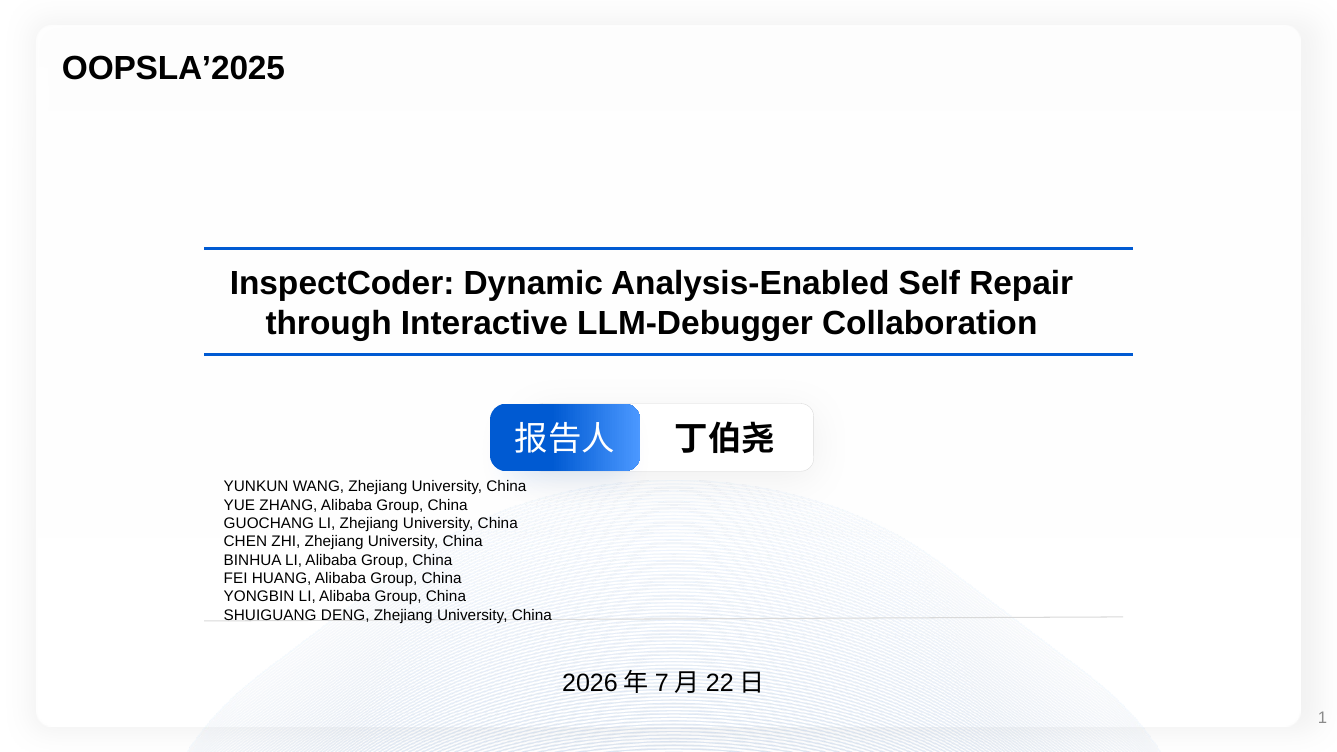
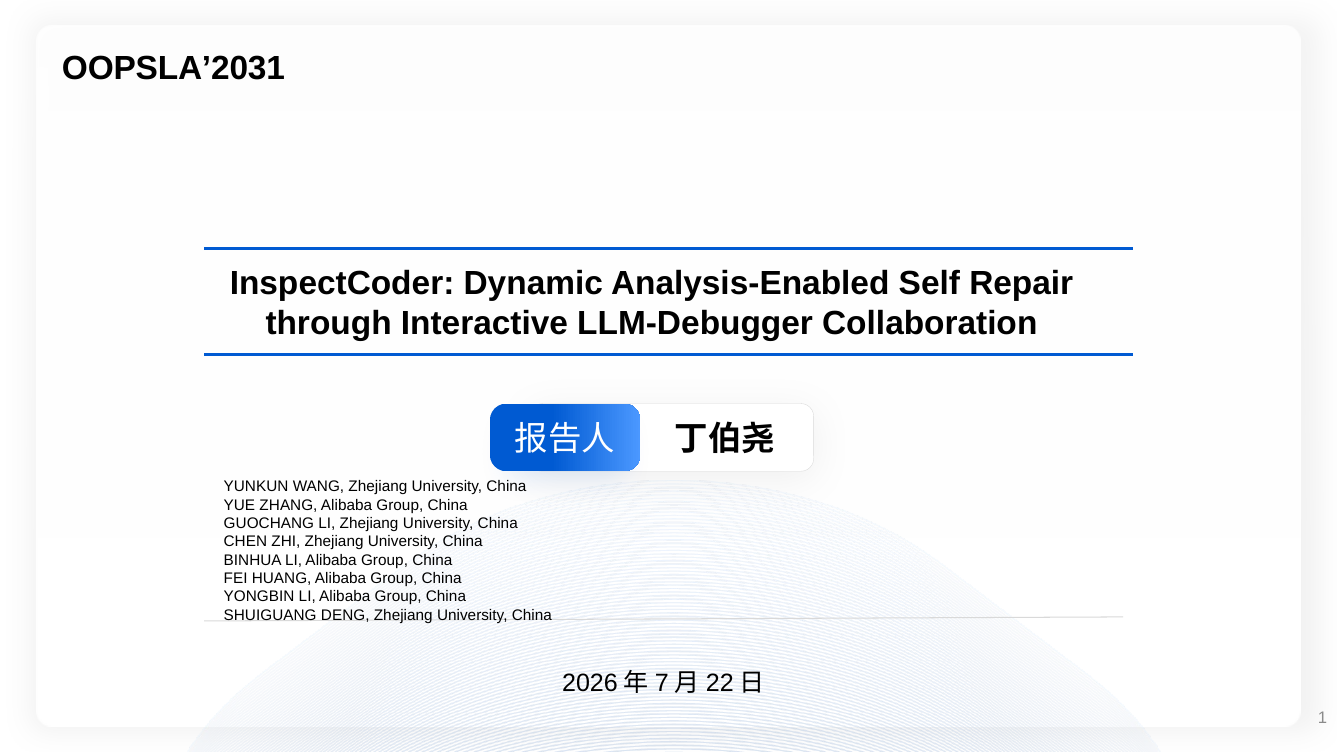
OOPSLA’2025: OOPSLA’2025 -> OOPSLA’2031 (173, 69)
